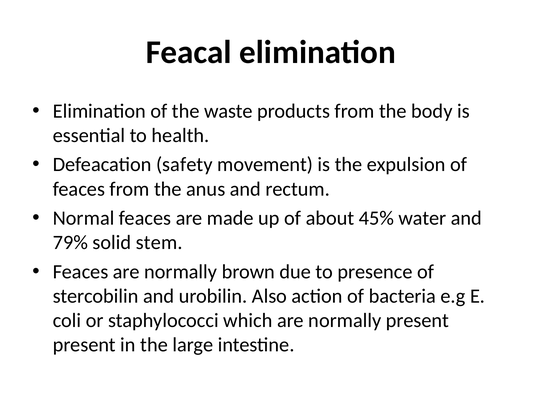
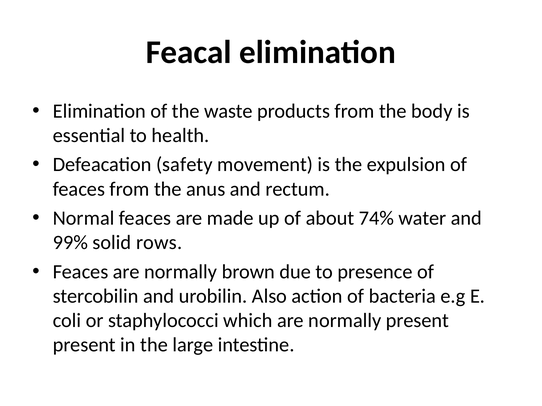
45%: 45% -> 74% (376, 218)
79%: 79% -> 99% (70, 243)
stem: stem -> rows (159, 243)
